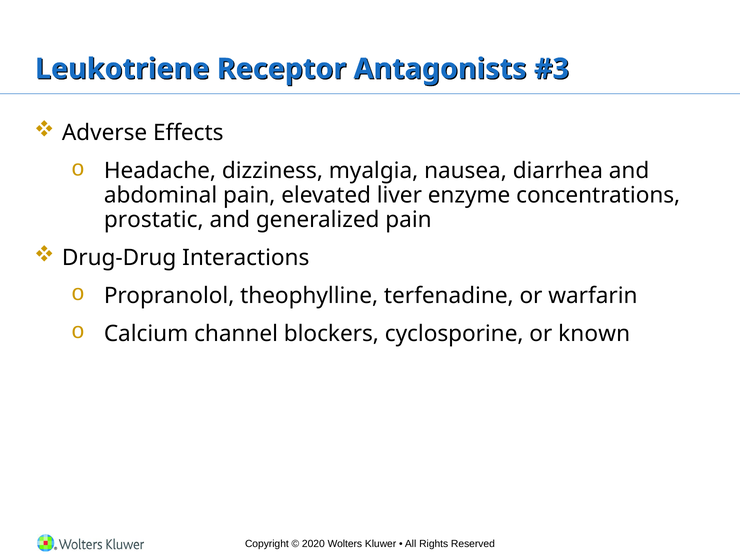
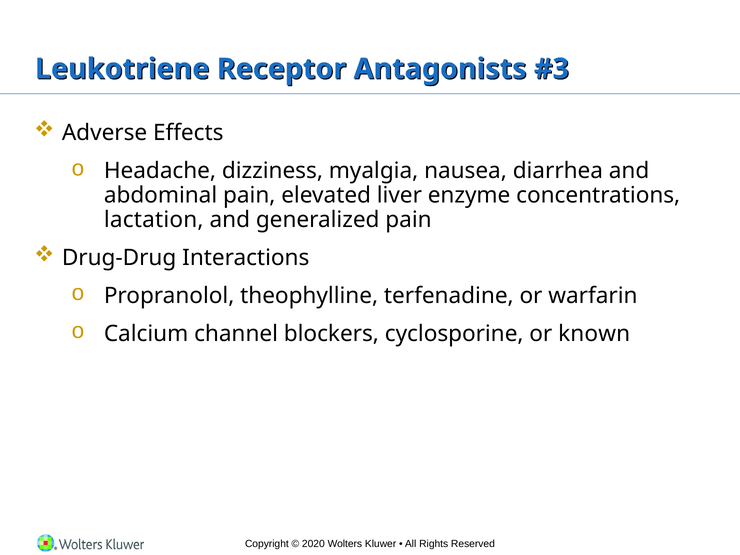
prostatic: prostatic -> lactation (154, 220)
